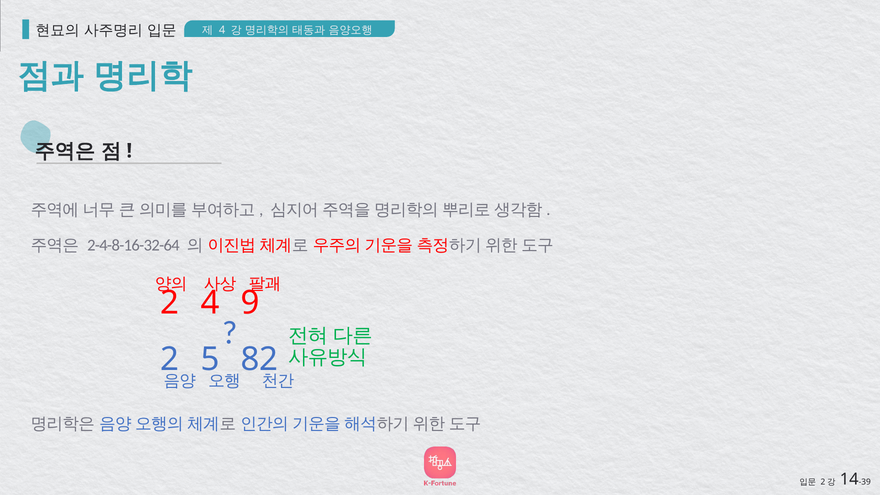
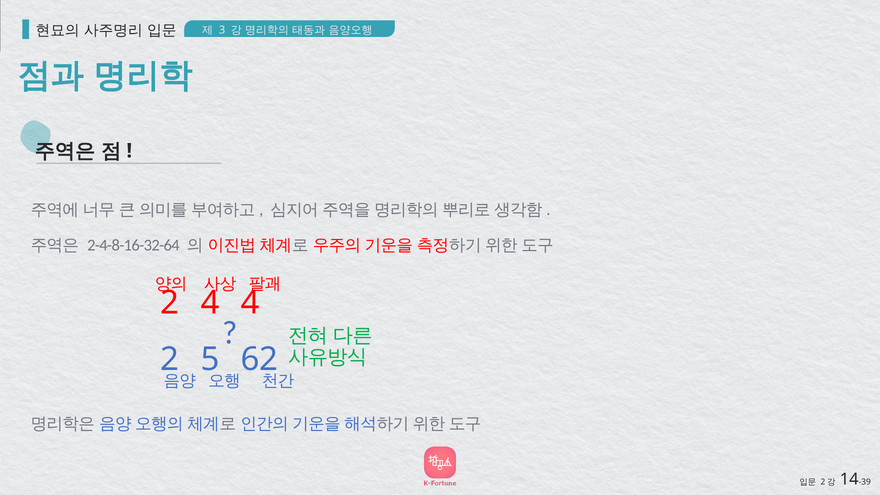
4: 4 -> 3 (222, 30)
4 9: 9 -> 4 (250, 303)
82: 82 -> 62 (260, 359)
